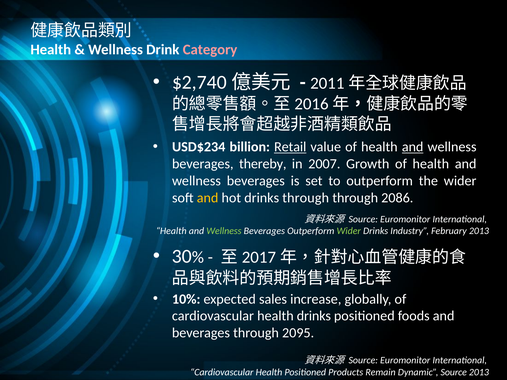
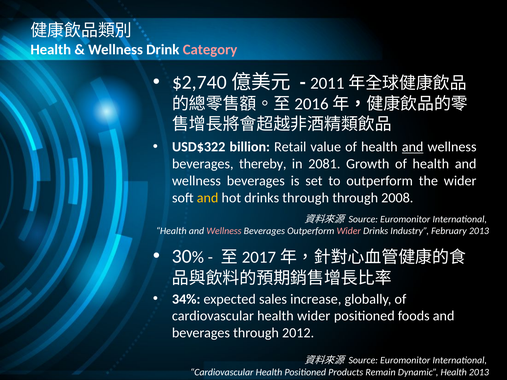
USD$234: USD$234 -> USD$322 (199, 147)
Retail underline: present -> none (290, 147)
2007: 2007 -> 2081 (324, 164)
2086: 2086 -> 2008 (397, 198)
Wellness colour: light green -> pink (224, 231)
Wider colour: light green -> pink (349, 231)
10%: 10% -> 34% (186, 299)
health drinks: drinks -> wider (314, 316)
2095: 2095 -> 2012 (298, 333)
Dynamic Source: Source -> Health (454, 372)
